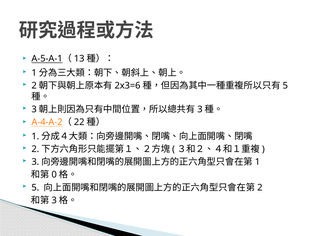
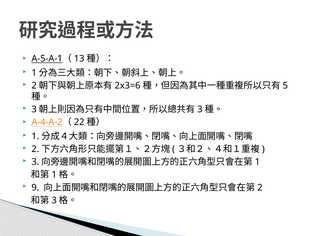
0: 0 -> 1 (54, 175)
5: 5 -> 9 (35, 188)
